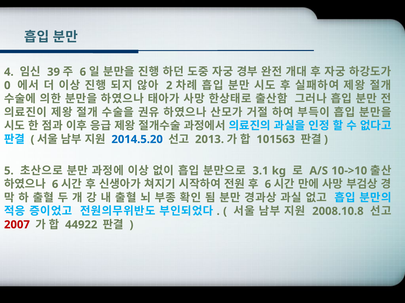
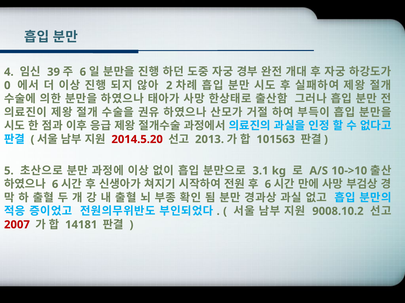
2014.5.20 colour: blue -> red (137, 140)
2008.10.8: 2008.10.8 -> 9008.10.2 (338, 212)
44922: 44922 -> 14181 (81, 225)
